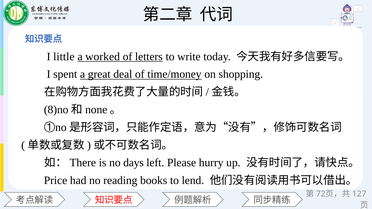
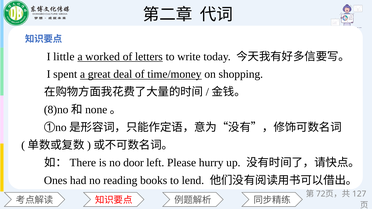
days: days -> door (134, 163)
Price: Price -> Ones (56, 181)
